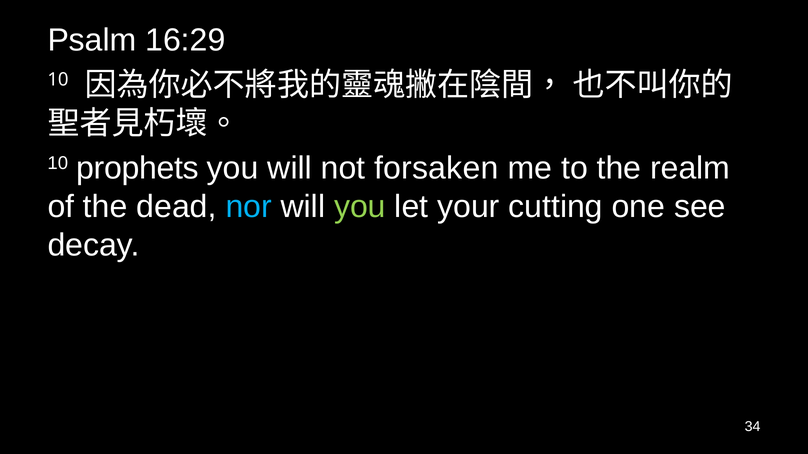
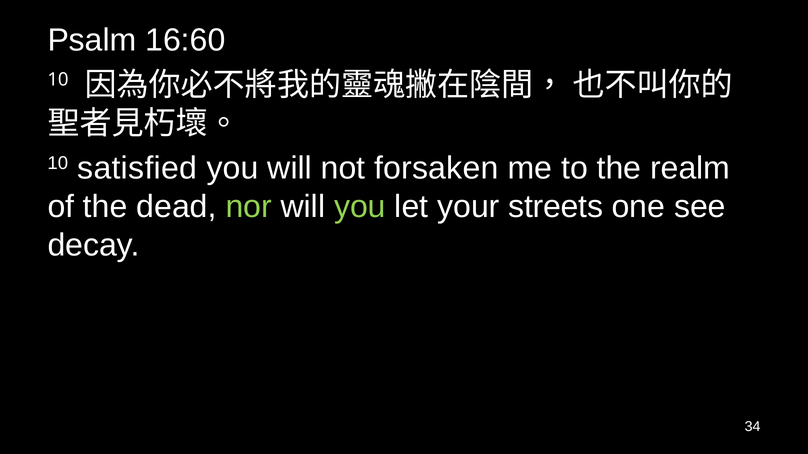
16:29: 16:29 -> 16:60 (185, 40)
prophets: prophets -> satisfied (137, 168)
nor colour: light blue -> light green (249, 207)
cutting: cutting -> streets (556, 207)
